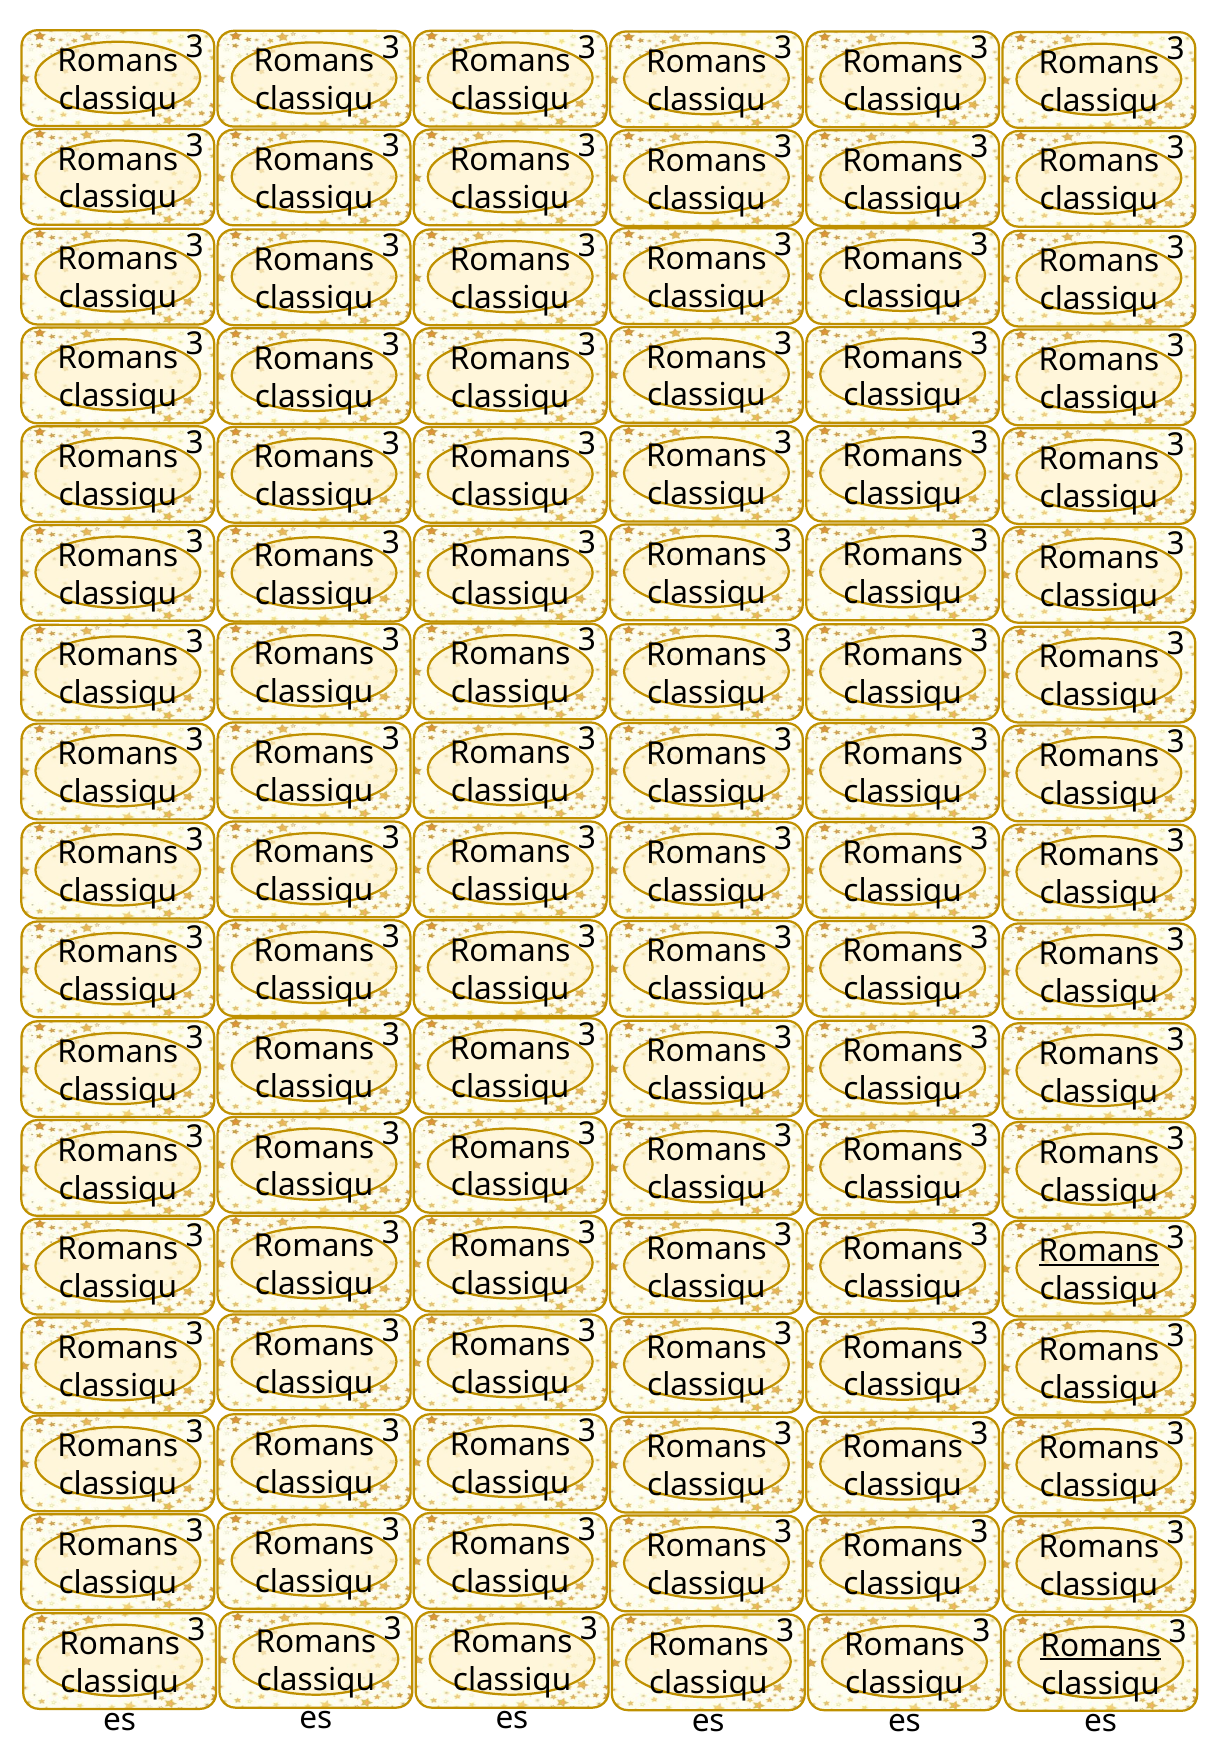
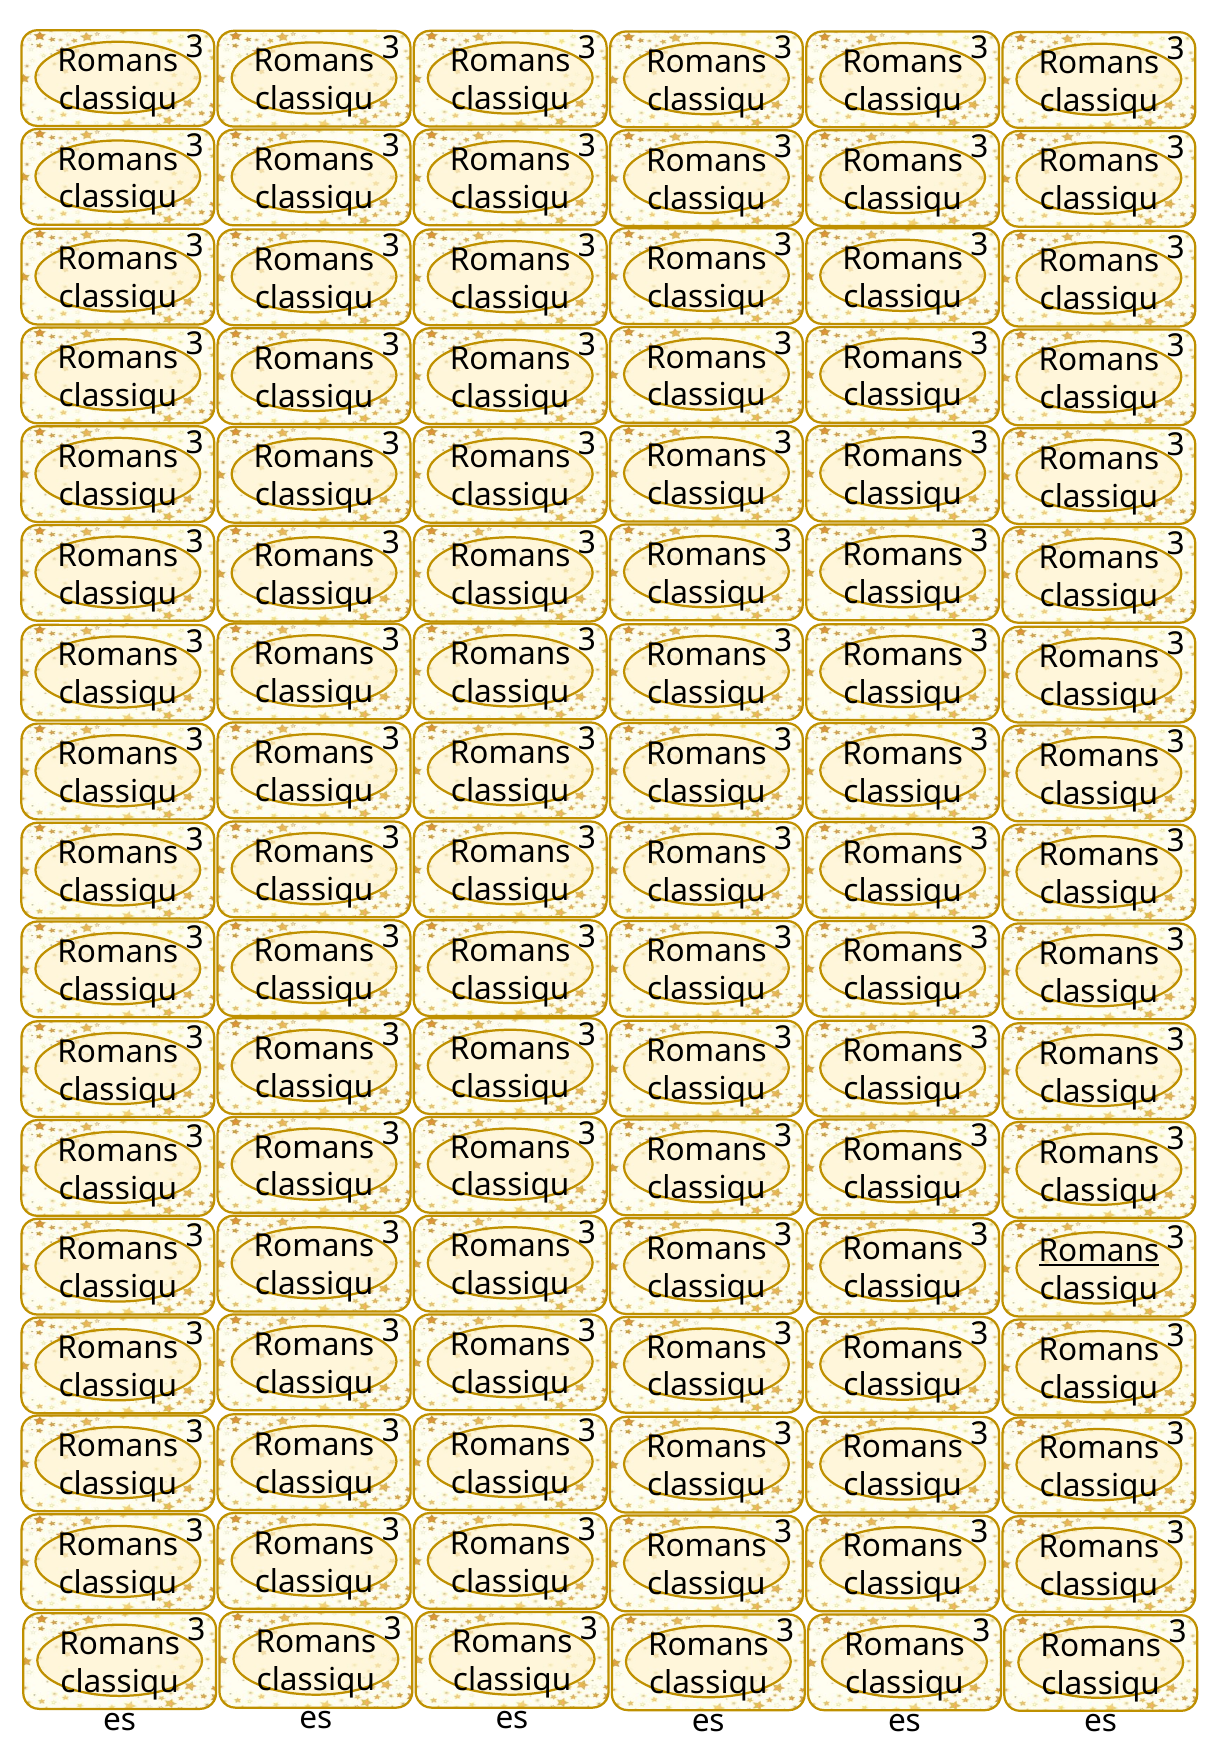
Romans underline: present -> none (1101, 1646)
